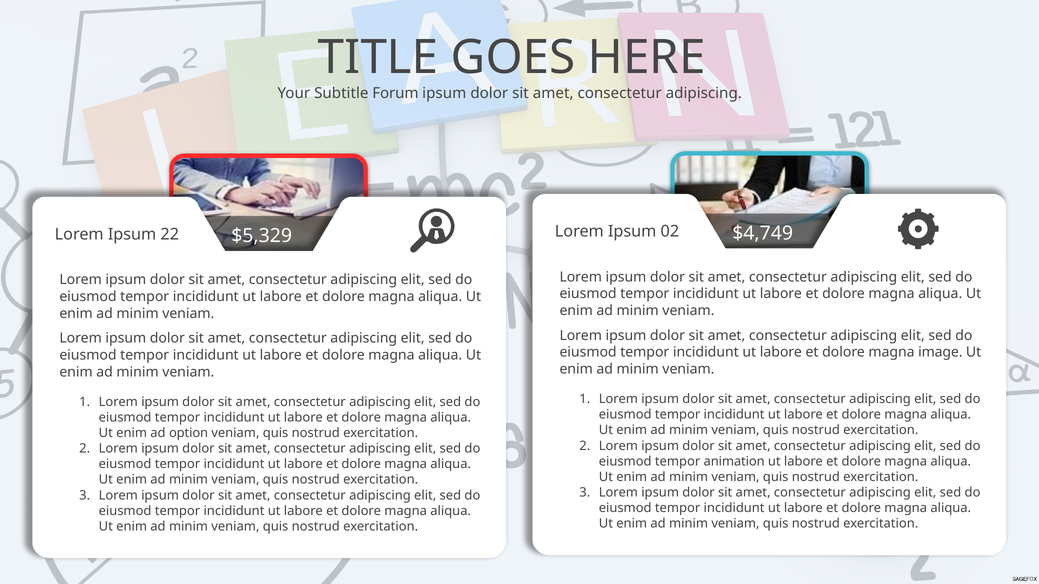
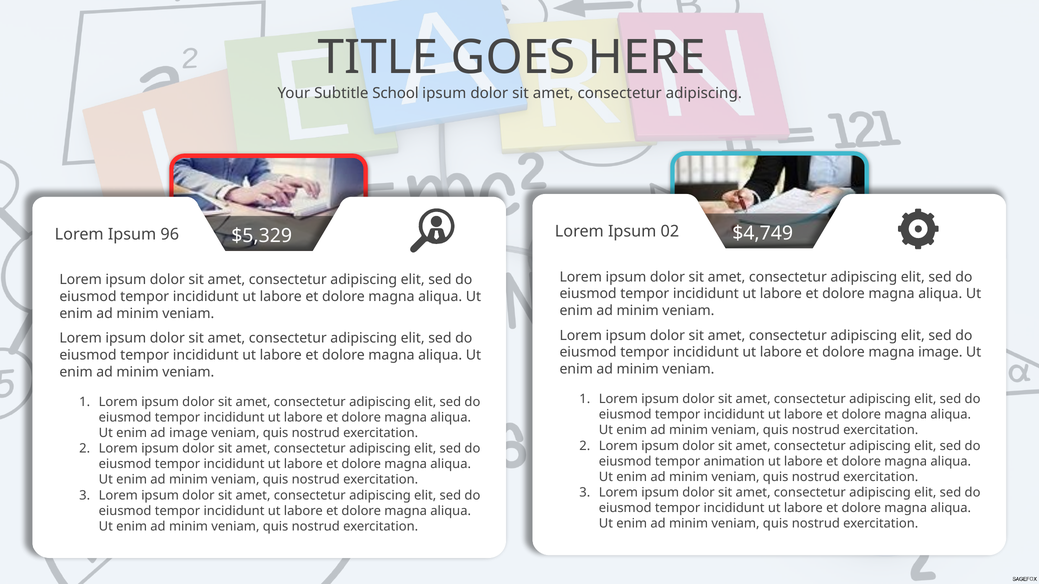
Forum: Forum -> School (395, 93)
22: 22 -> 96 (170, 235)
ad option: option -> image (188, 433)
